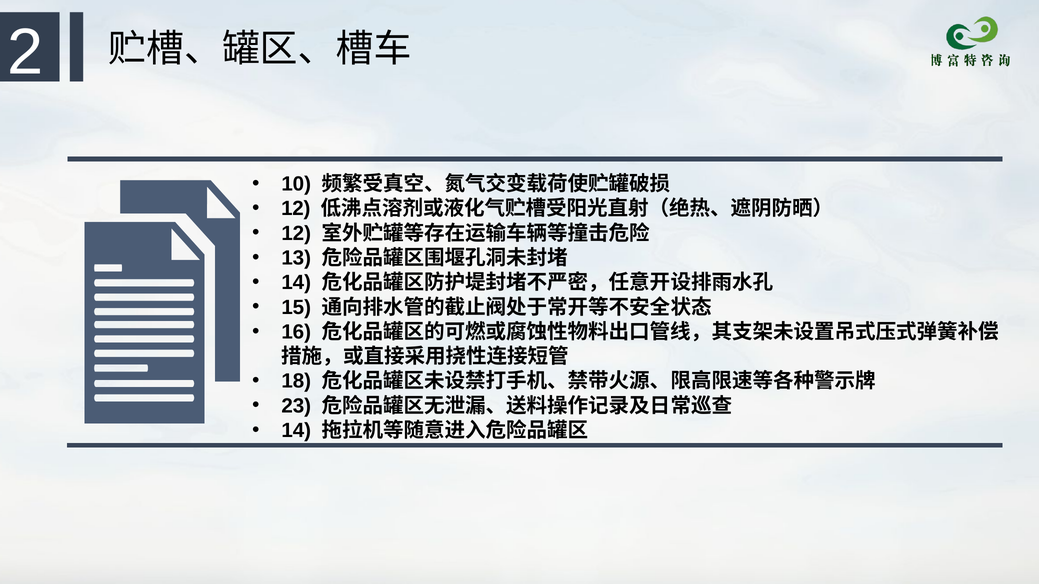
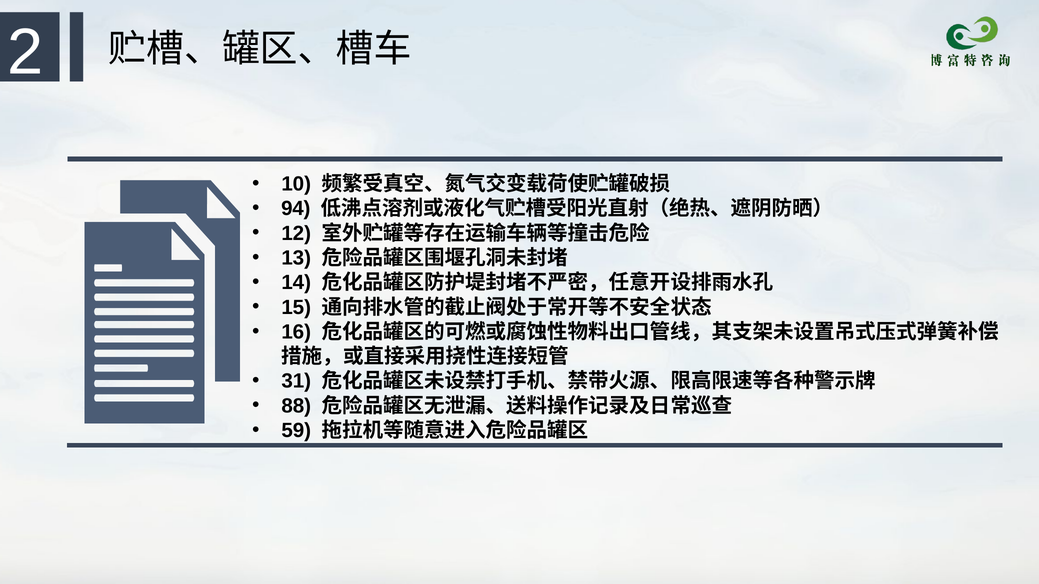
12: 12 -> 94 (296, 209)
18: 18 -> 31 (296, 381)
23: 23 -> 88 (296, 406)
14: 14 -> 59 (296, 431)
